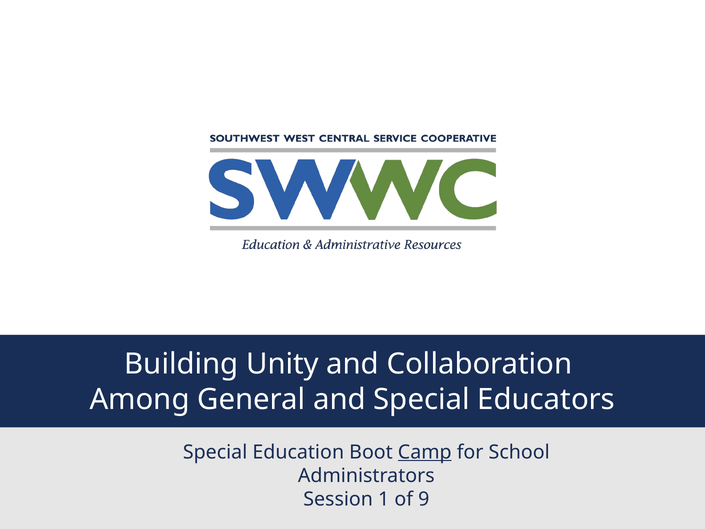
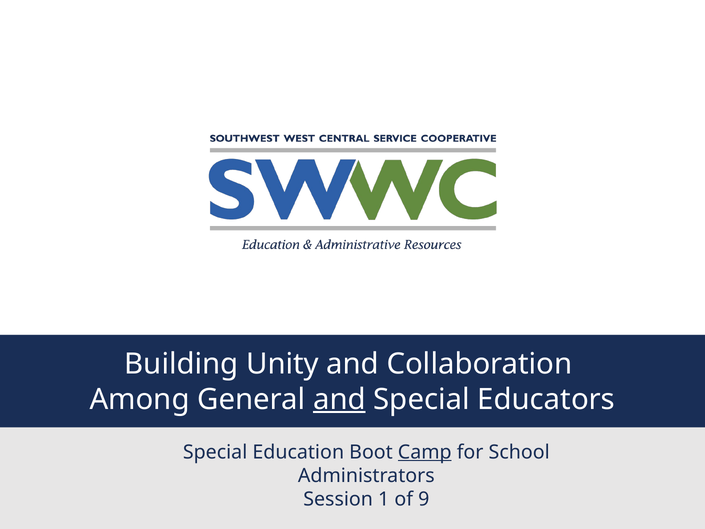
and underline: none -> present (339, 399)
